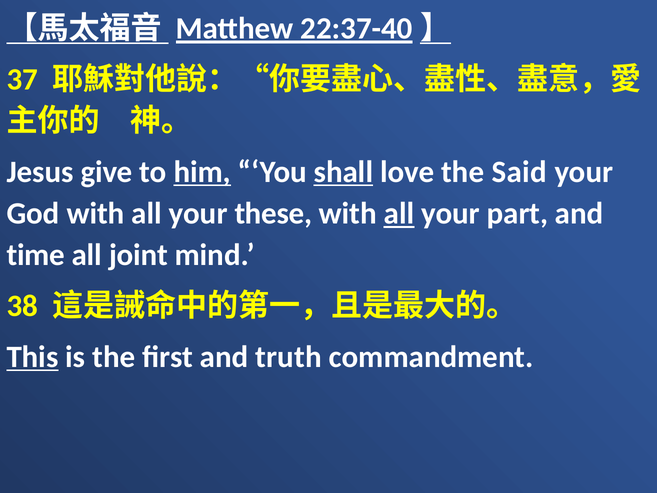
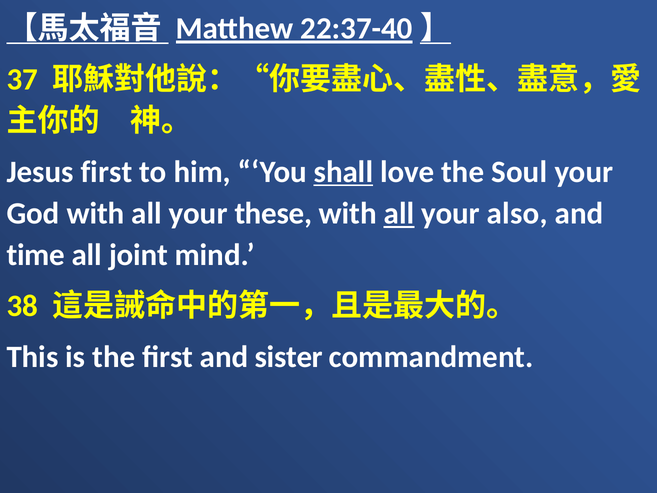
Jesus give: give -> first (106, 172)
him underline: present -> none (202, 172)
Said: Said -> Soul (519, 172)
part: part -> also (517, 213)
This underline: present -> none (32, 357)
truth: truth -> sister (289, 357)
